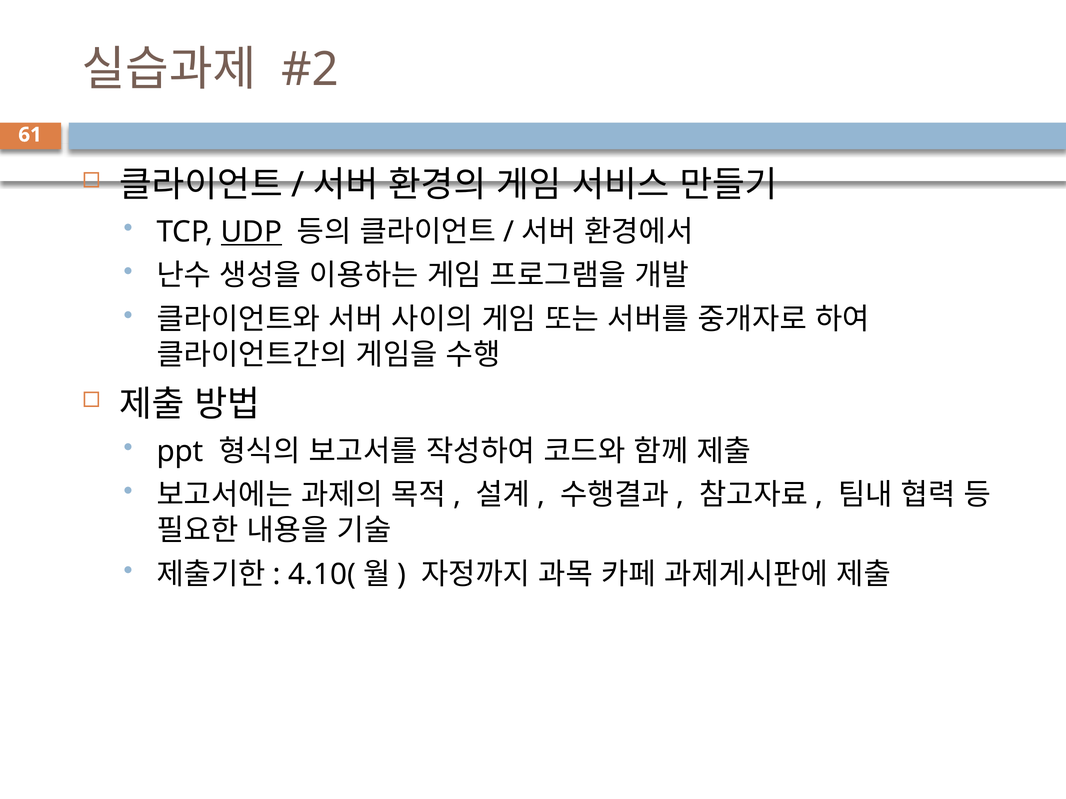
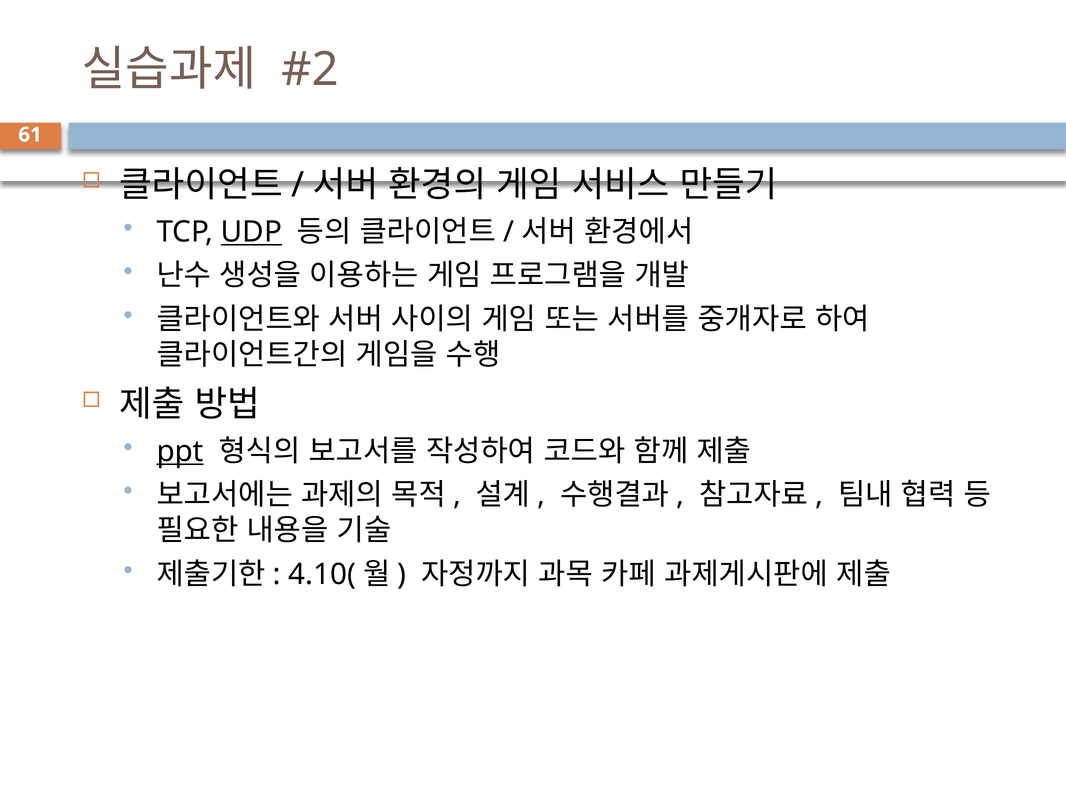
ppt underline: none -> present (180, 452)
